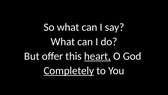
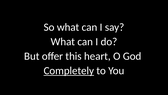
heart underline: present -> none (97, 56)
